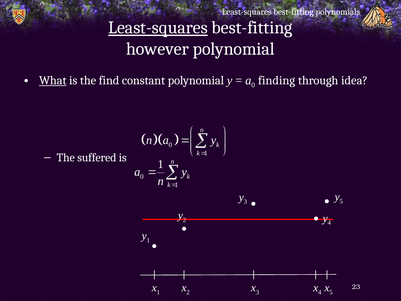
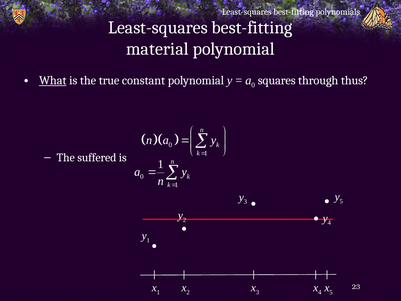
Least-squares underline: present -> none (158, 28)
however: however -> material (157, 49)
find: find -> true (109, 80)
finding: finding -> squares (277, 80)
idea: idea -> thus (355, 80)
